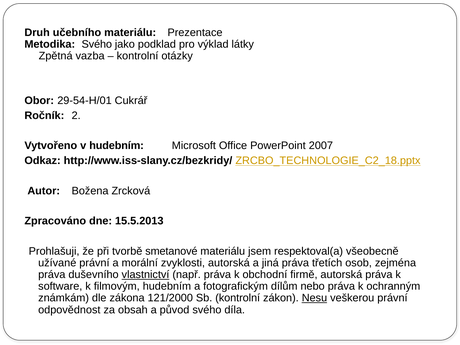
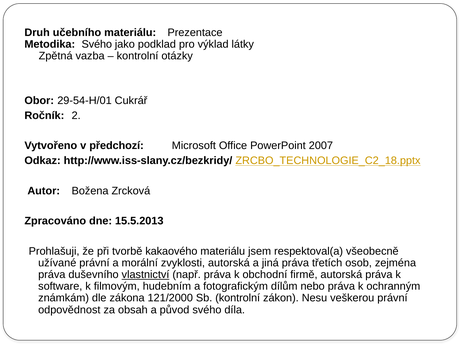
v hudebním: hudebním -> předchozí (117, 146)
smetanové: smetanové -> kakaového (171, 251)
Nesu underline: present -> none (314, 298)
